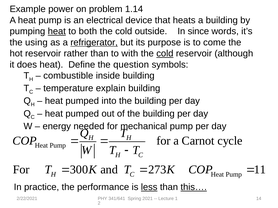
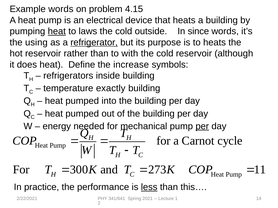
Example power: power -> words (61, 9)
1.14: 1.14 -> 4.15 (134, 9)
both: both -> laws (88, 31)
to come: come -> heats (215, 43)
cold underline: present -> none (165, 54)
question: question -> increase (131, 65)
combustible: combustible -> refrigerators (68, 76)
explain: explain -> exactly (111, 89)
per underline: none -> present (202, 126)
this… underline: present -> none (194, 188)
